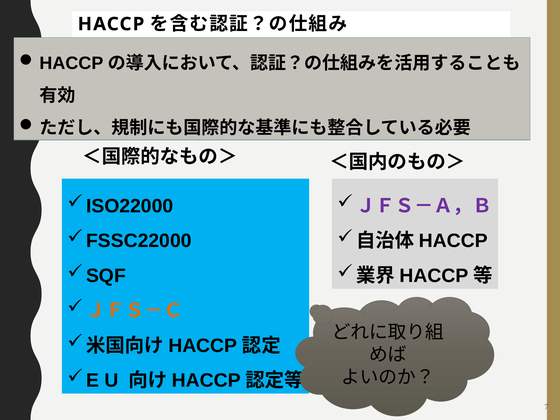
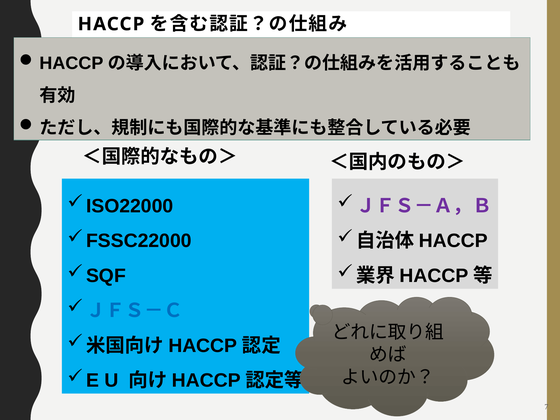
ＪＦＳ－Ｃ colour: orange -> blue (135, 311)
